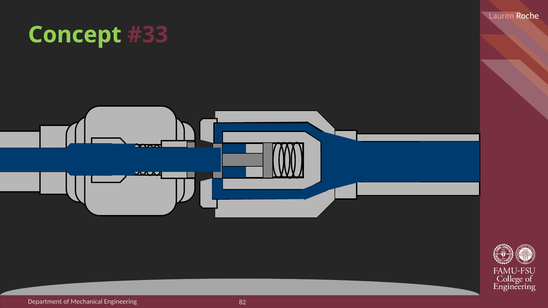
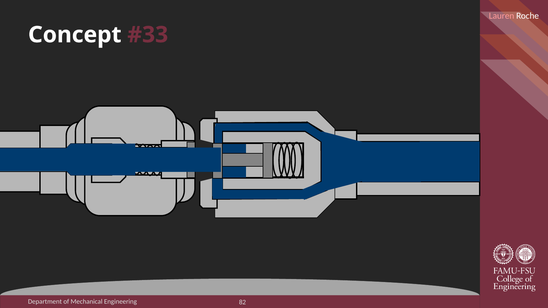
Concept colour: light green -> white (75, 35)
